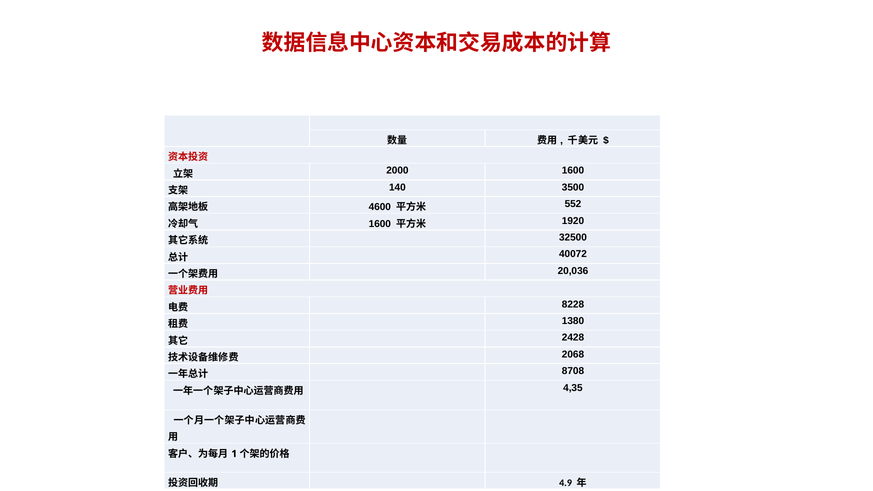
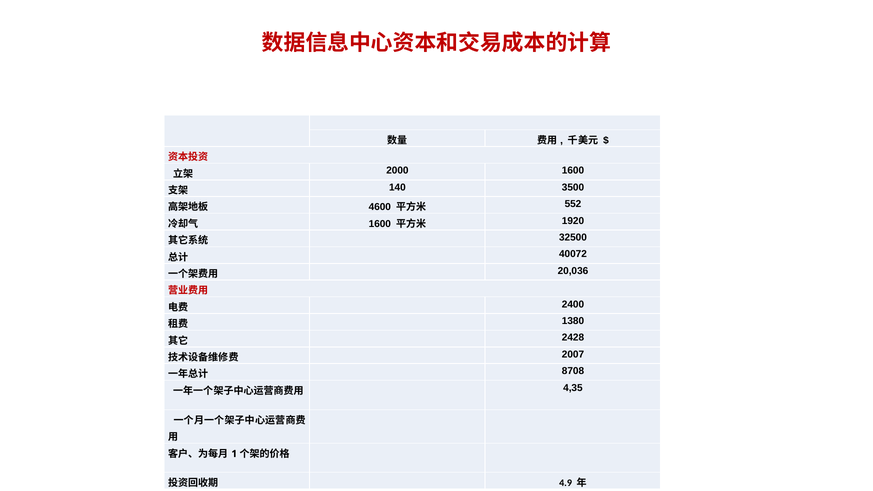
8228: 8228 -> 2400 (573, 304)
2068: 2068 -> 2007 (573, 354)
